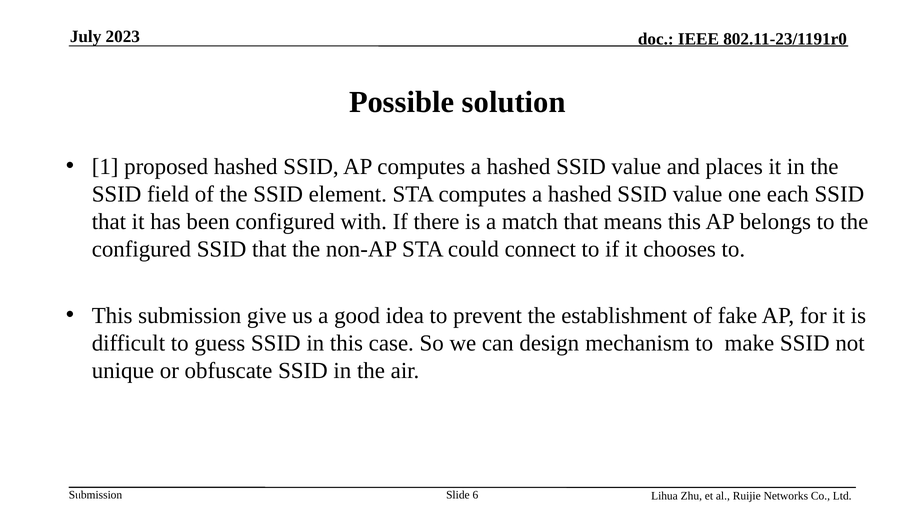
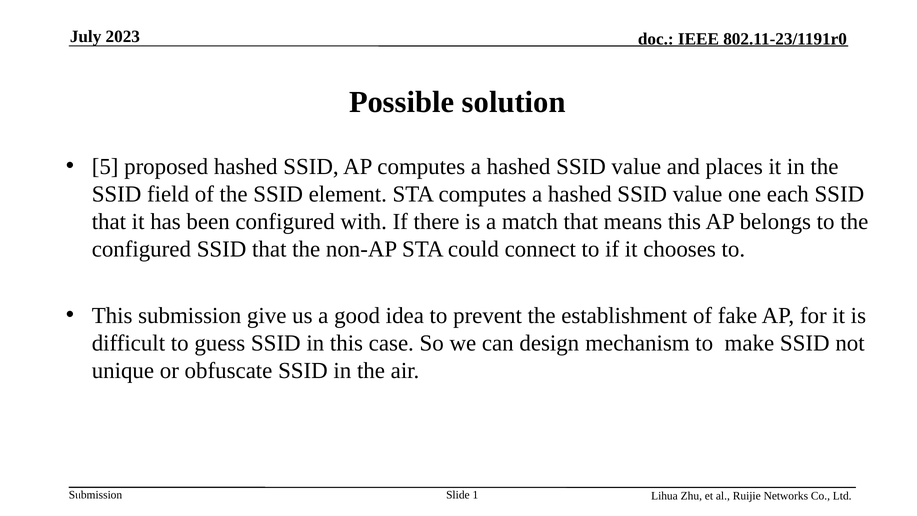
1: 1 -> 5 (105, 167)
6: 6 -> 1 (475, 495)
